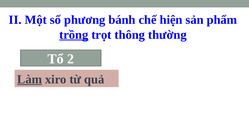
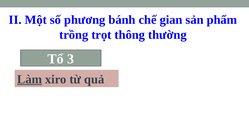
hiện: hiện -> gian (171, 20)
trồng underline: present -> none (74, 35)
2: 2 -> 3 (71, 59)
